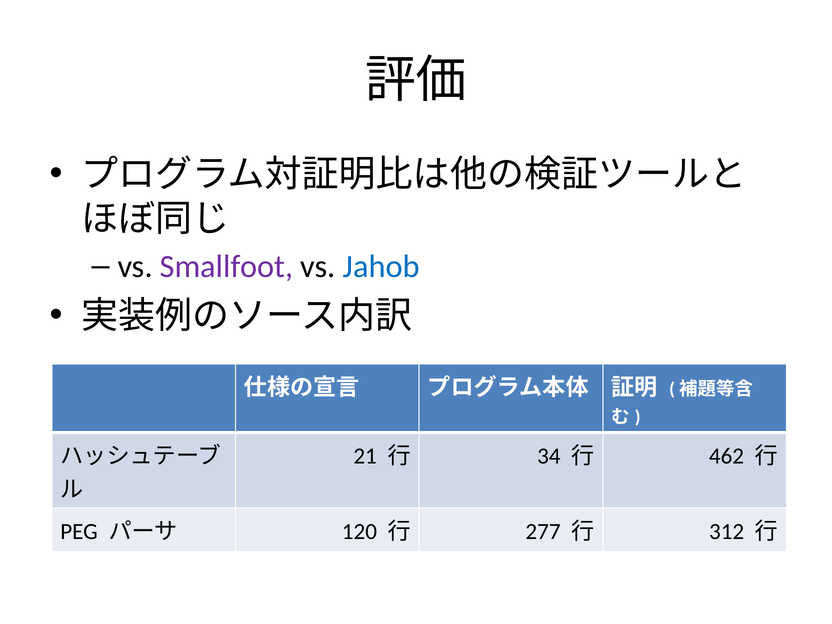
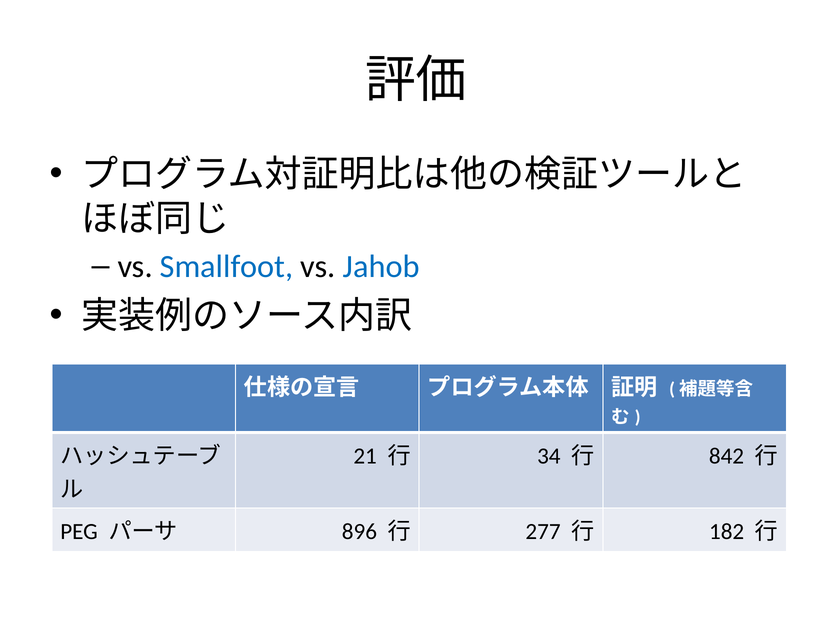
Smallfoot colour: purple -> blue (227, 267)
462: 462 -> 842 (726, 456)
120: 120 -> 896 (359, 531)
312: 312 -> 182 (727, 531)
